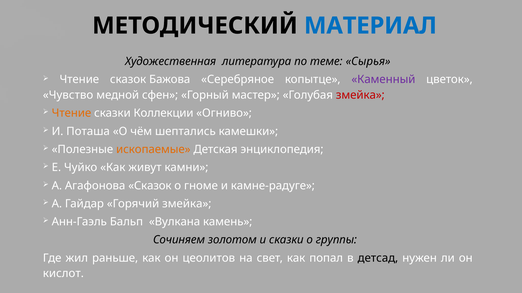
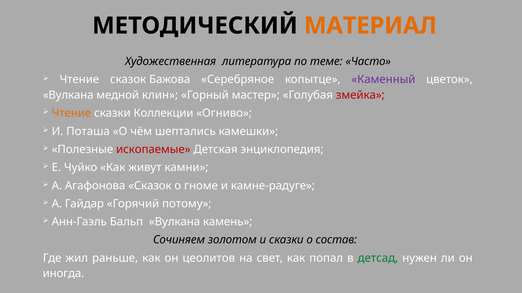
МАТЕРИАЛ colour: blue -> orange (370, 26)
Сырья: Сырья -> Часто (368, 62)
Чувство: Чувство -> Вулкана (68, 95)
сфен: сфен -> клин (160, 95)
ископаемые colour: orange -> red (153, 150)
Горячий змейка: змейка -> потому (187, 204)
группы: группы -> состав (336, 240)
детсад colour: black -> green (378, 259)
кислот: кислот -> иногда (63, 274)
